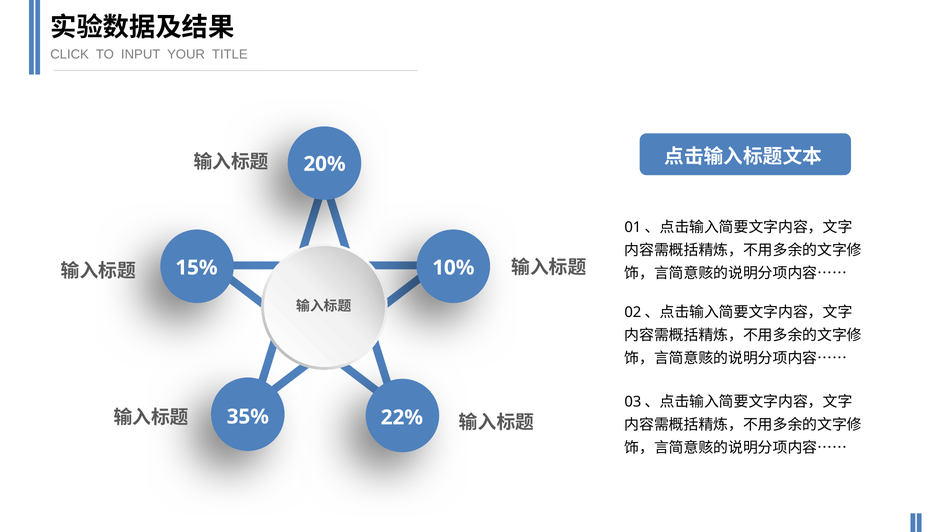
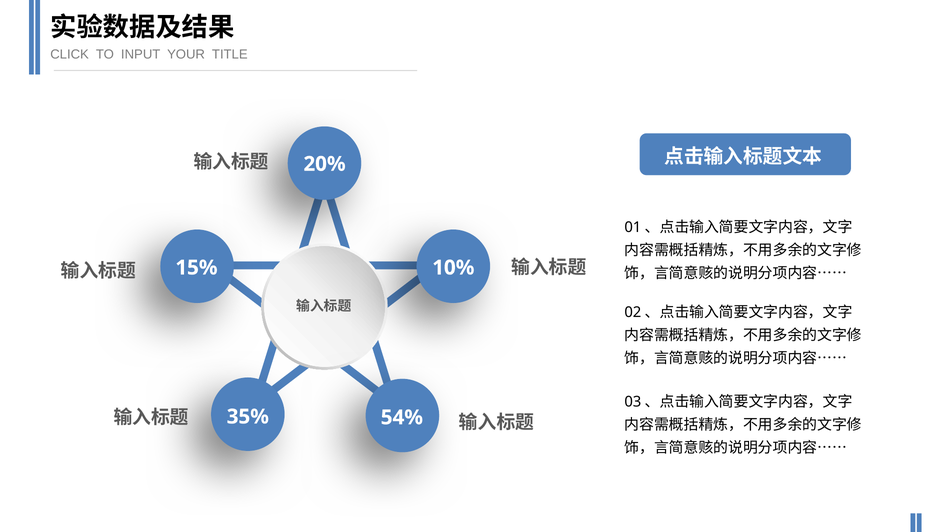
22%: 22% -> 54% (402, 418)
